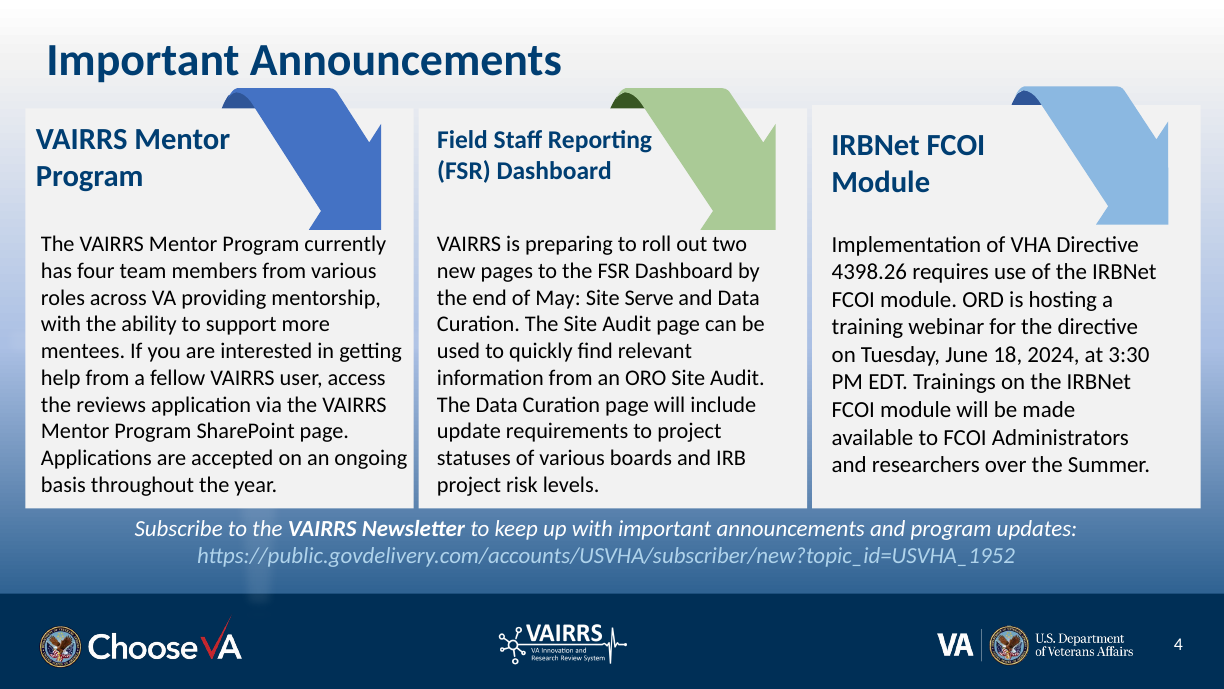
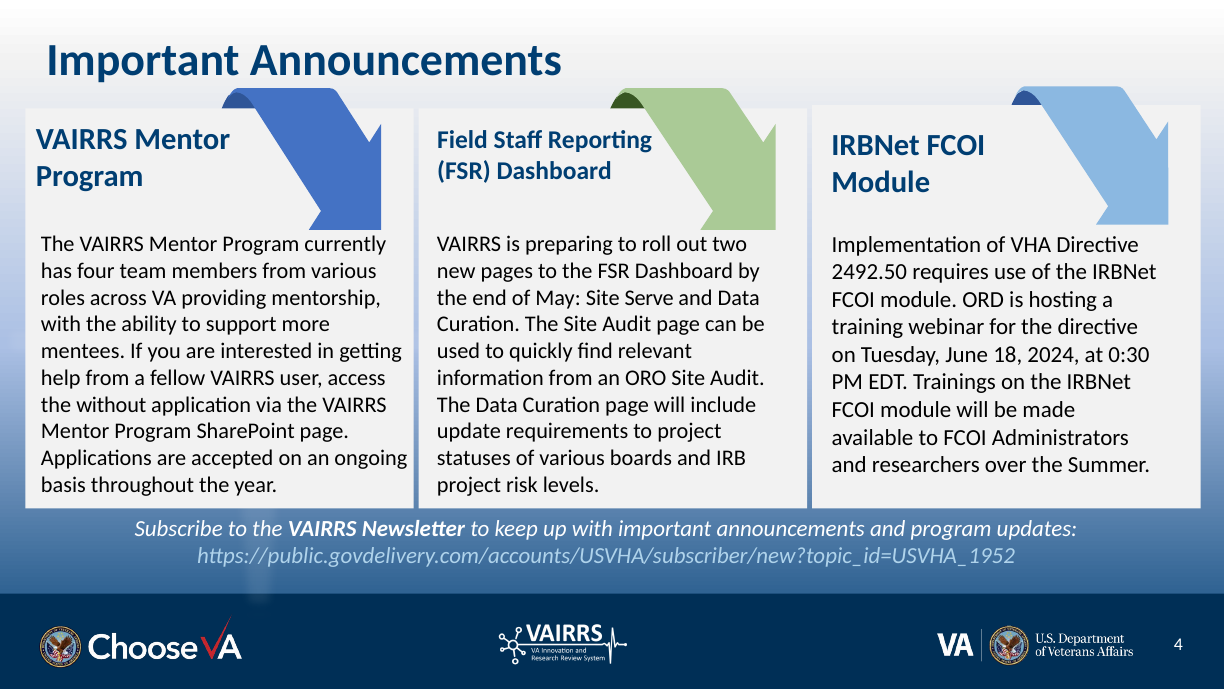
4398.26: 4398.26 -> 2492.50 (869, 272)
3:30: 3:30 -> 0:30 (1129, 355)
reviews: reviews -> without (111, 404)
